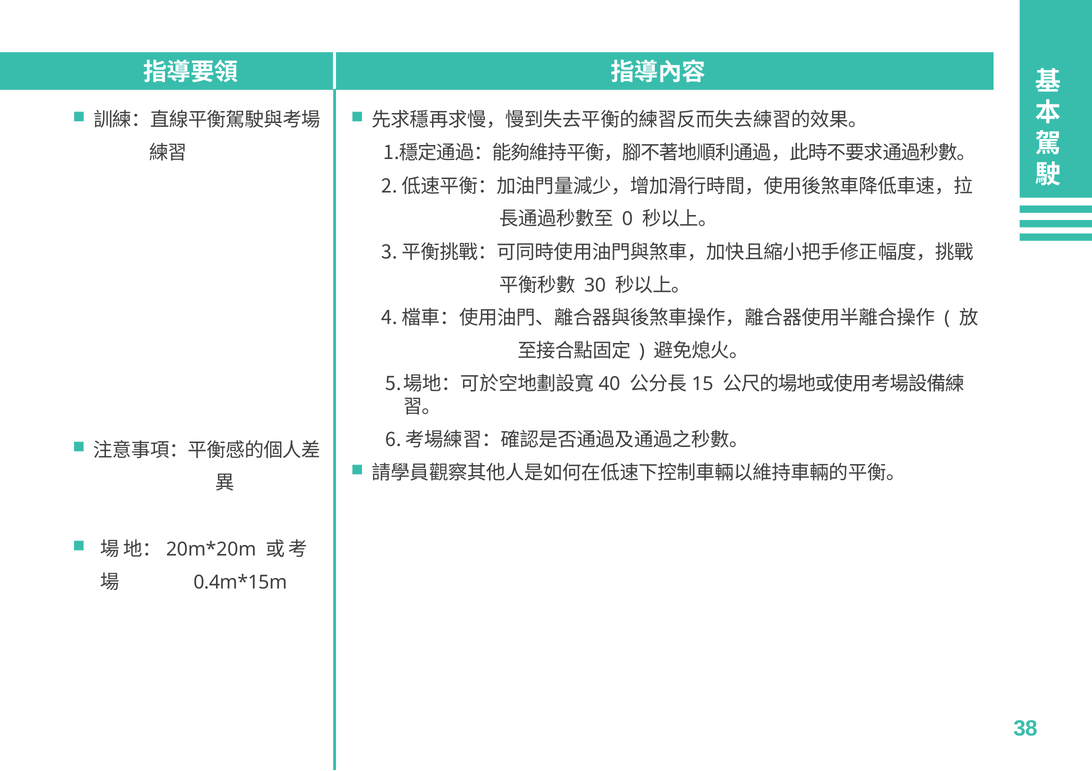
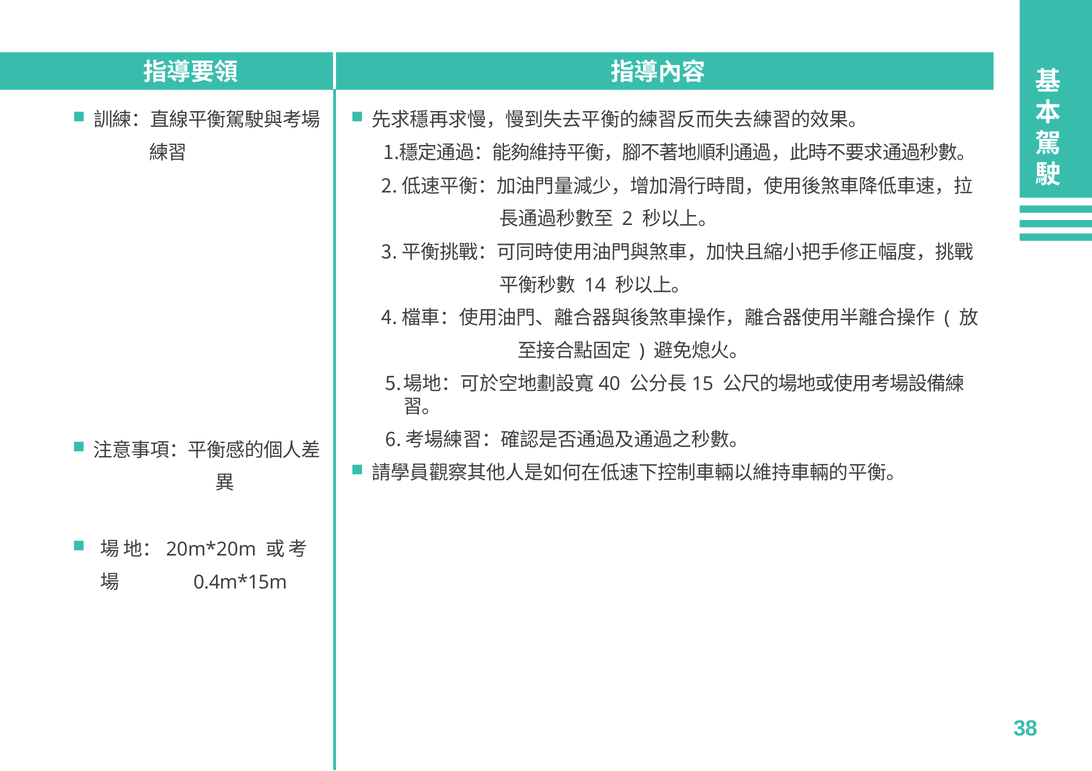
0: 0 -> 2 (627, 219)
30: 30 -> 14 (595, 285)
